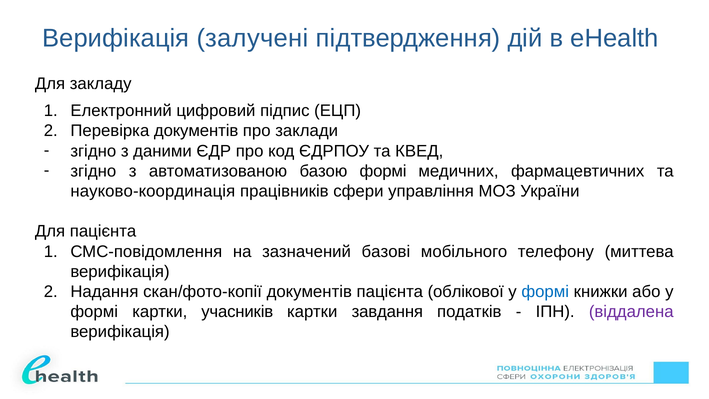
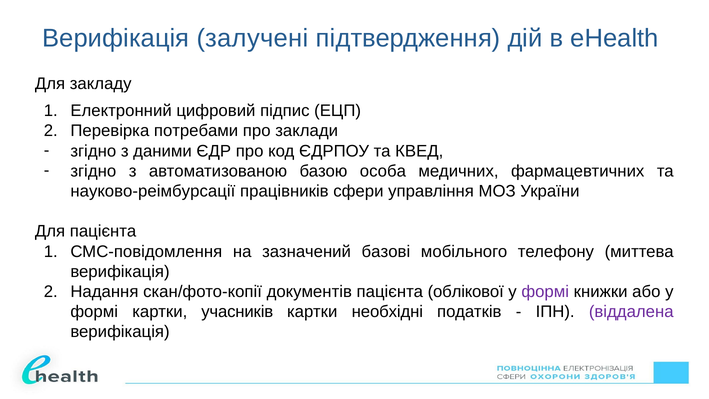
Перевірка документів: документів -> потребами (196, 131)
базою формі: формі -> особа (383, 171)
науково-координація: науково-координація -> науково-реімбурсації (153, 191)
формі colour: blue -> purple (545, 292)
завдання: завдання -> необхідні (387, 312)
